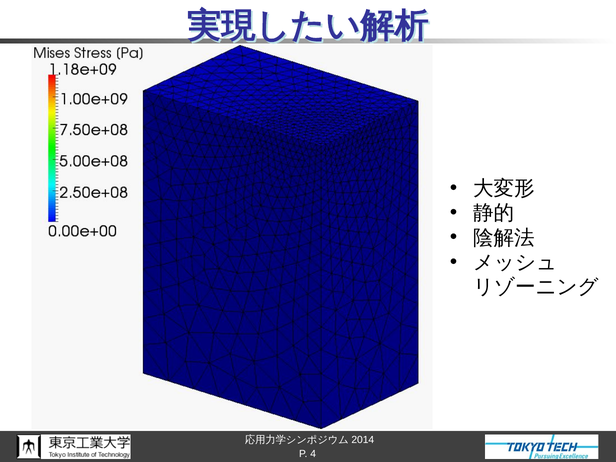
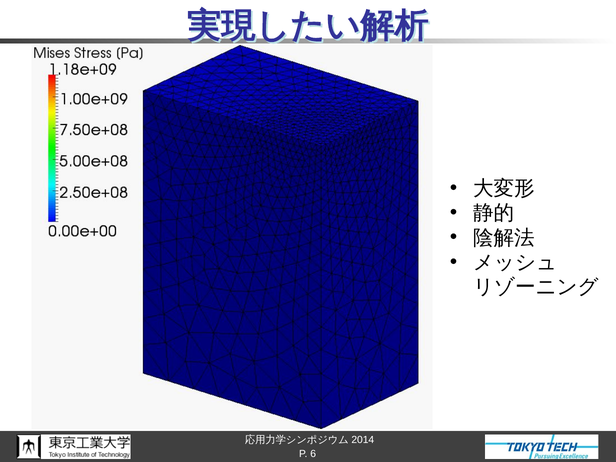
4: 4 -> 6 (313, 454)
